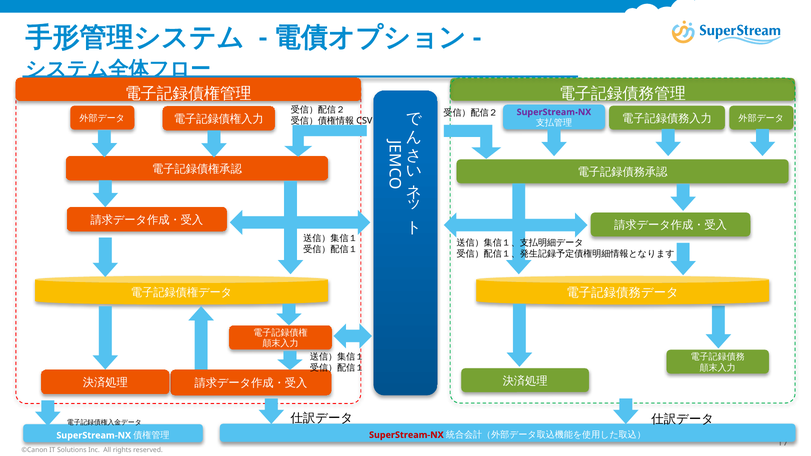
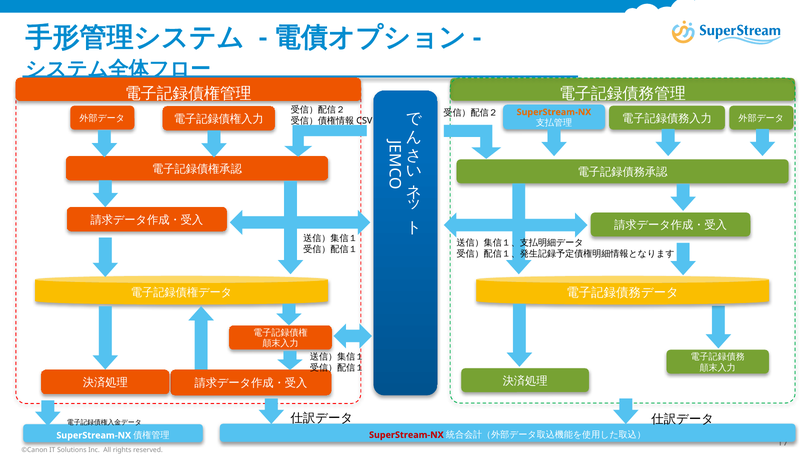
SuperStream-NX colour: purple -> orange (554, 112)
